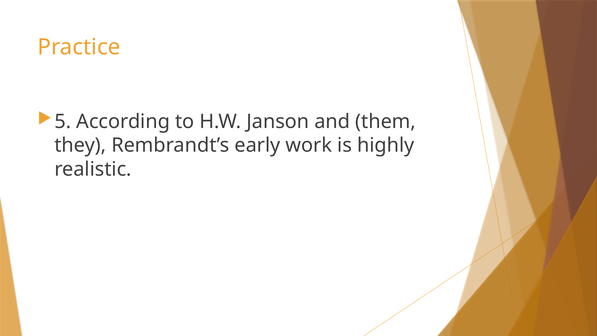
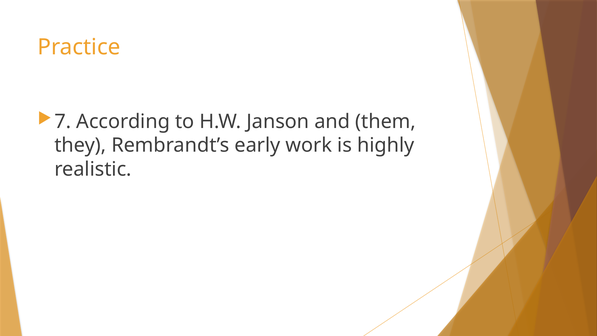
5: 5 -> 7 (63, 121)
